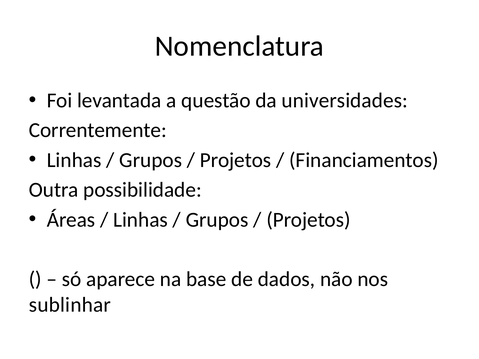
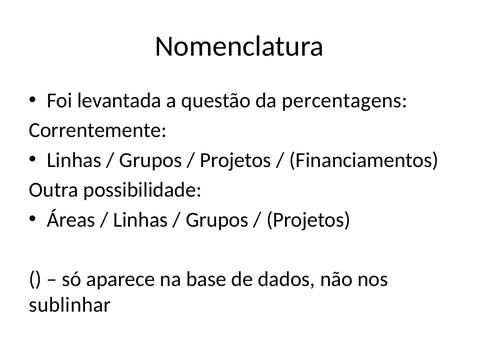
universidades: universidades -> percentagens (345, 101)
